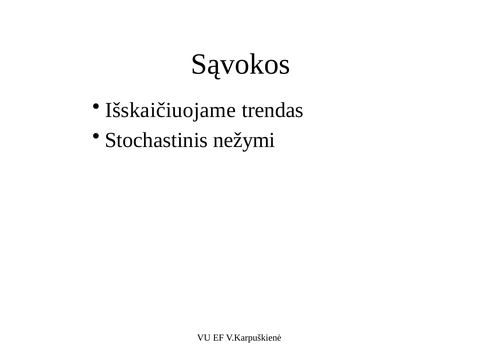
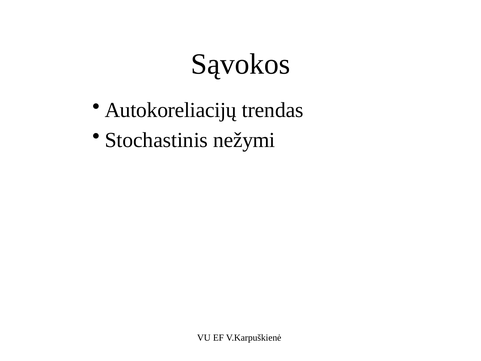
Išskaičiuojame: Išskaičiuojame -> Autokoreliacijų (171, 110)
